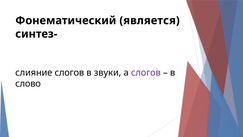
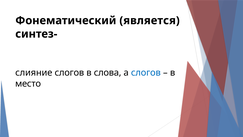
звуки: звуки -> слова (108, 73)
слогов colour: purple -> blue (146, 73)
слово: слово -> место (28, 84)
